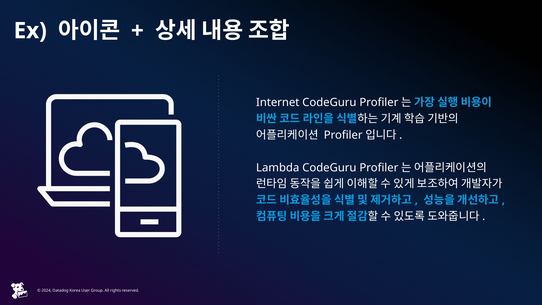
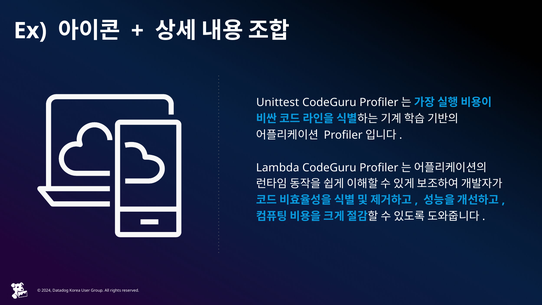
Internet: Internet -> Unittest (278, 103)
